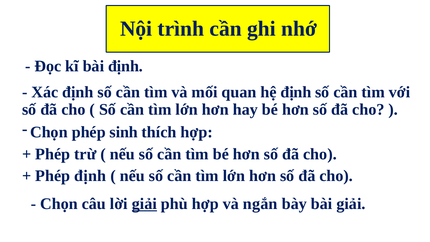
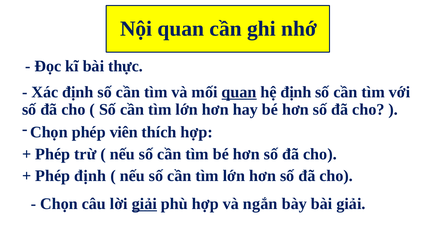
Nội trình: trình -> quan (181, 29)
bài định: định -> thực (126, 66)
quan underline: none -> present (239, 92)
sinh: sinh -> viên (124, 132)
